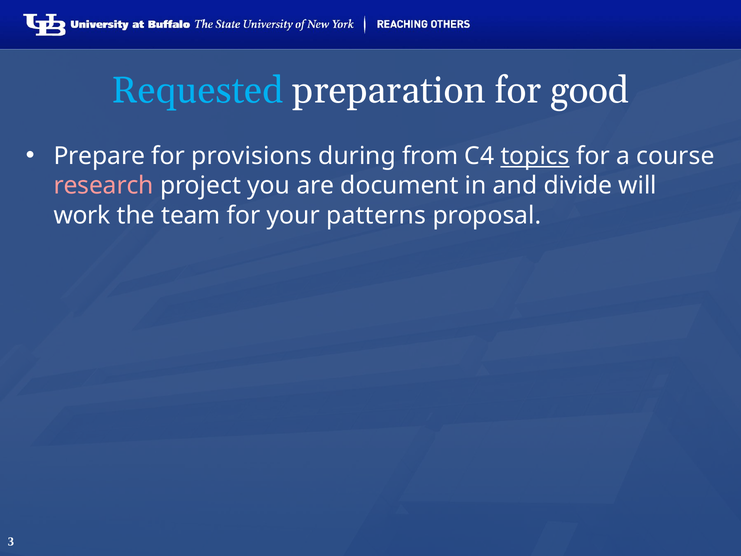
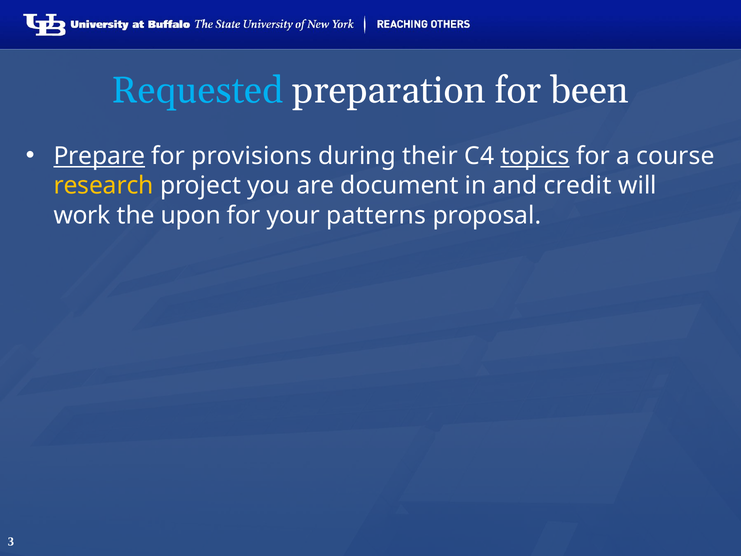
good: good -> been (590, 90)
Prepare underline: none -> present (99, 156)
from: from -> their (430, 156)
research colour: pink -> yellow (104, 186)
divide: divide -> credit (578, 186)
team: team -> upon (191, 215)
